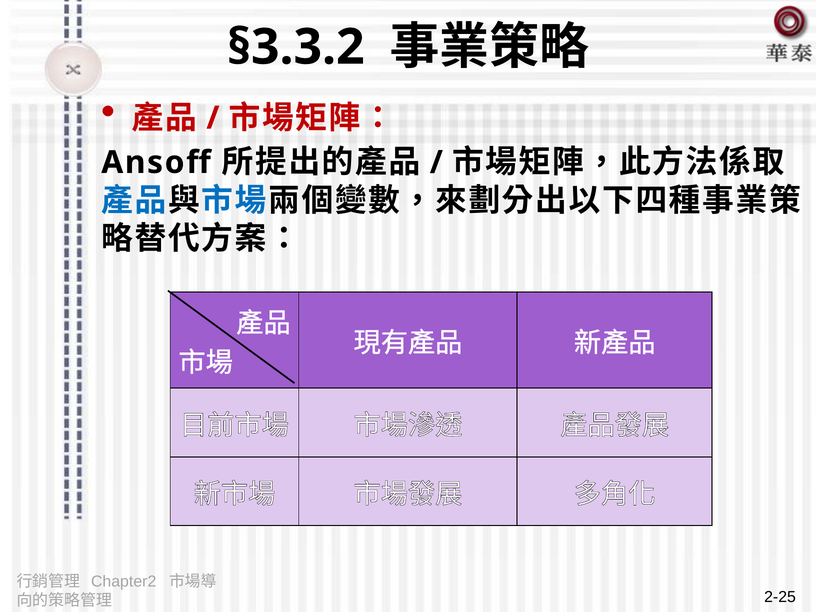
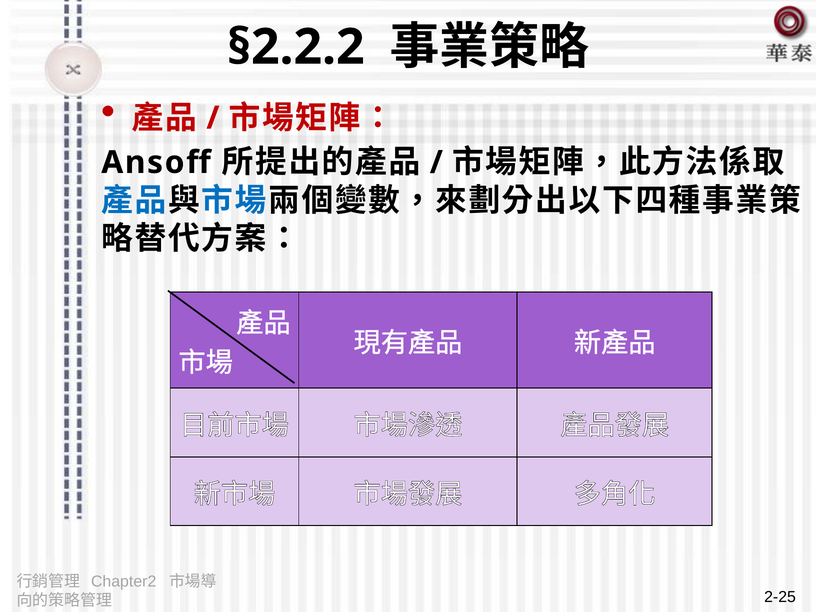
§3.3.2: §3.3.2 -> §2.2.2 (296, 47)
